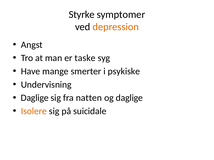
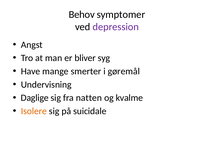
Styrke: Styrke -> Behov (82, 14)
depression colour: orange -> purple (116, 27)
taske: taske -> bliver (85, 58)
psykiske: psykiske -> gøremål (124, 72)
og daglige: daglige -> kvalme (129, 98)
